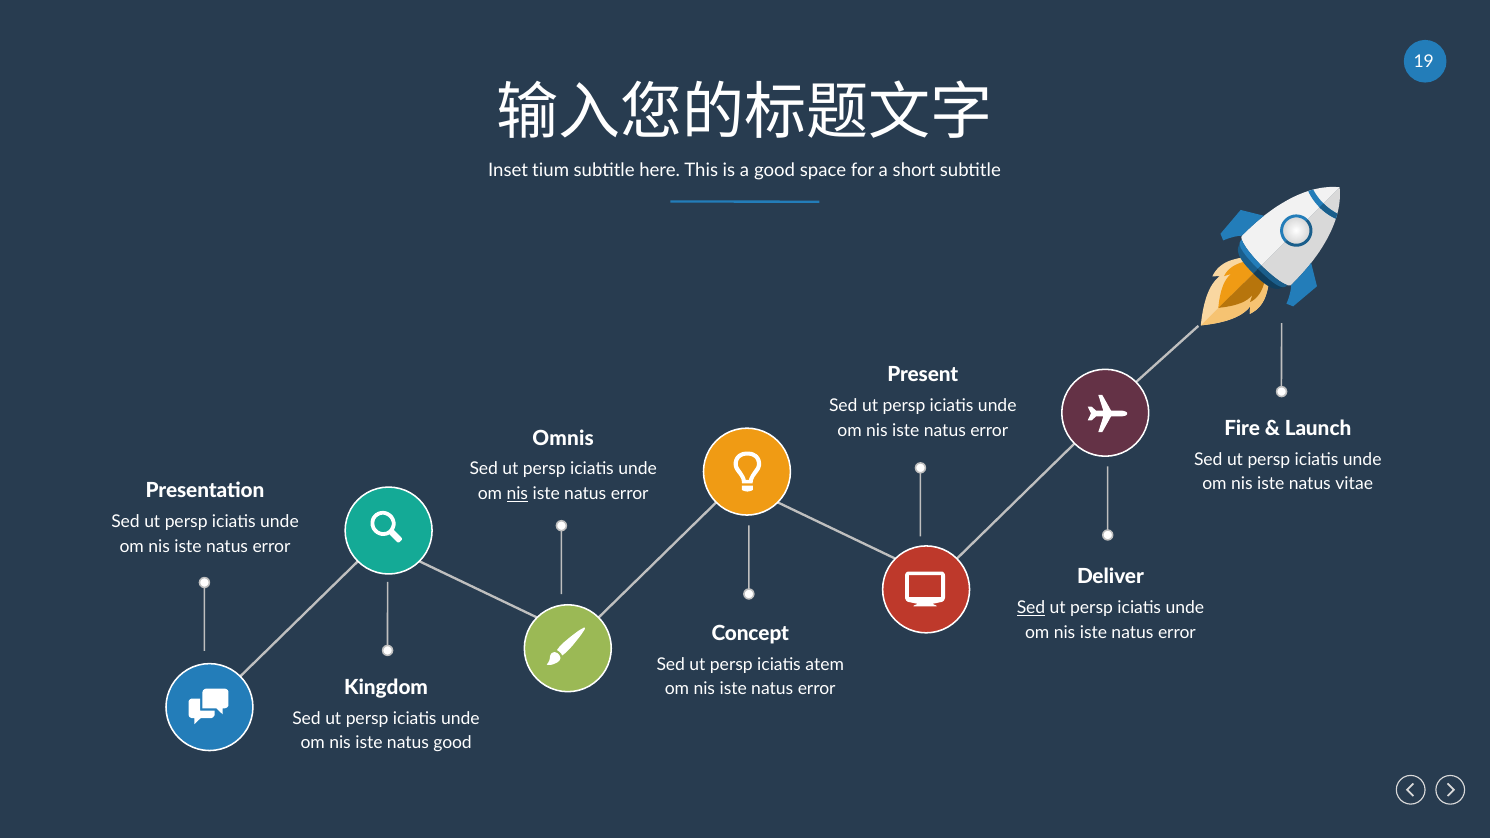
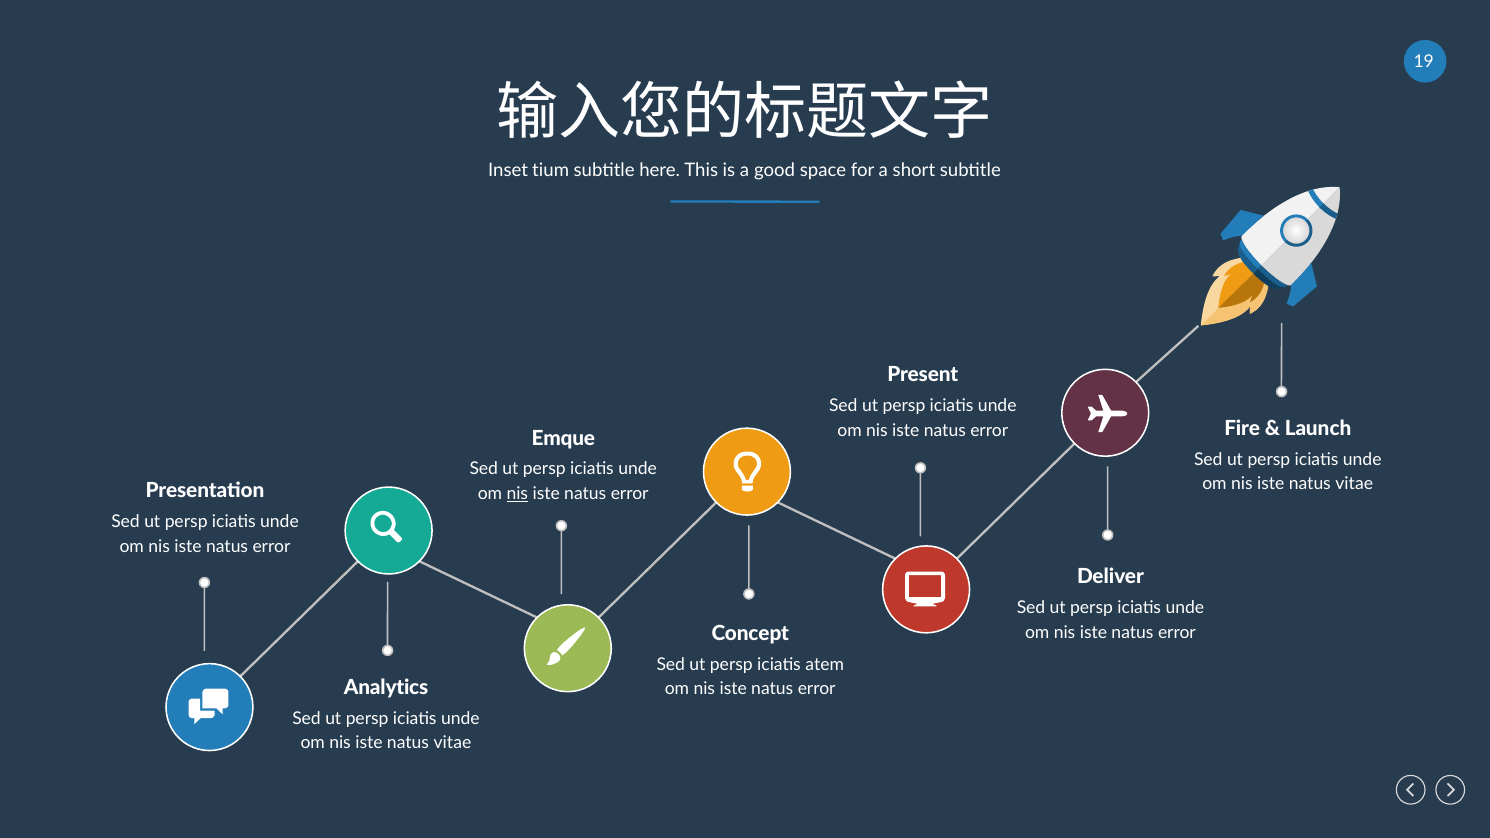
Omnis: Omnis -> Emque (563, 438)
Sed underline: present -> none (1031, 608)
Kingdom: Kingdom -> Analytics (386, 688)
good: good -> vitae (452, 743)
